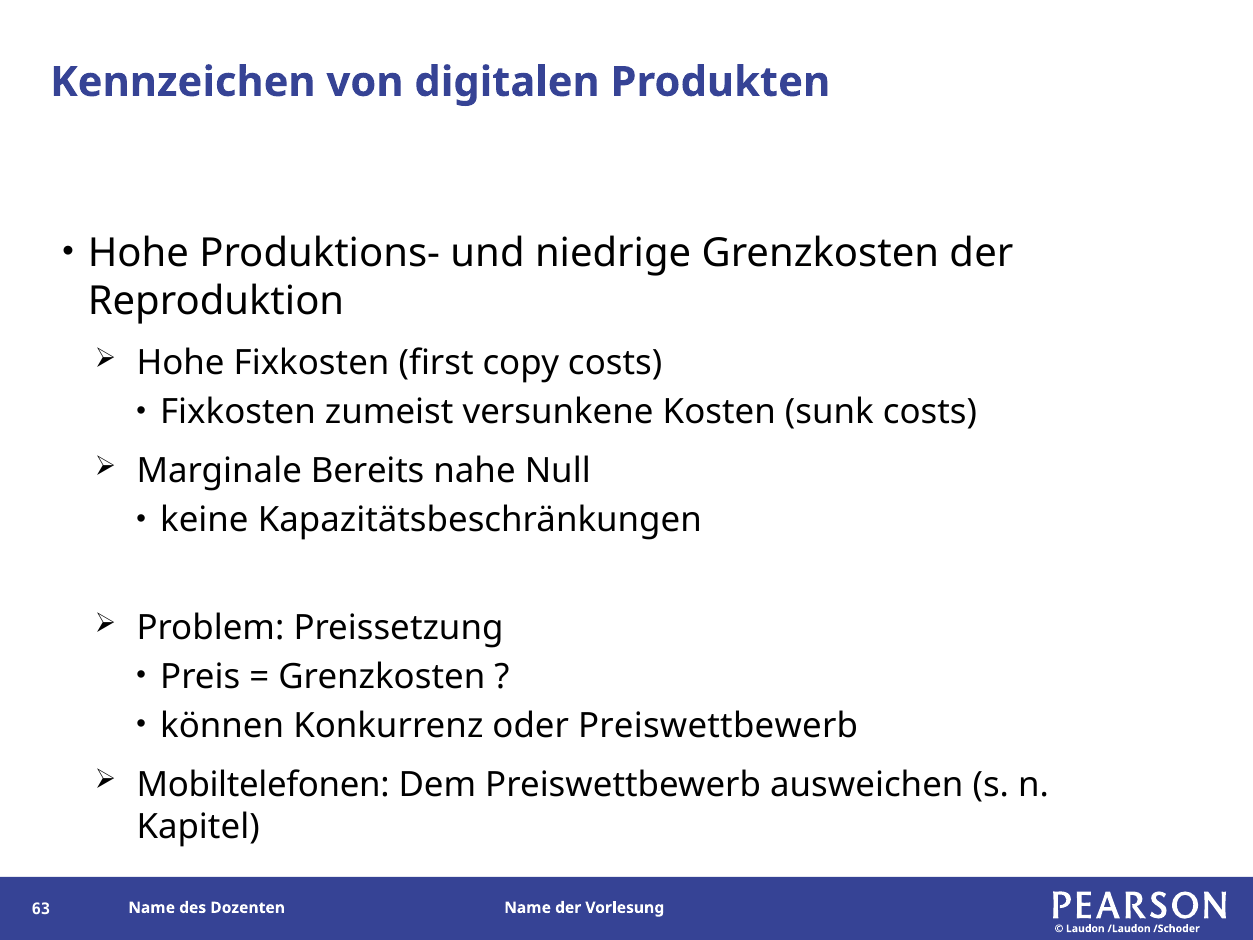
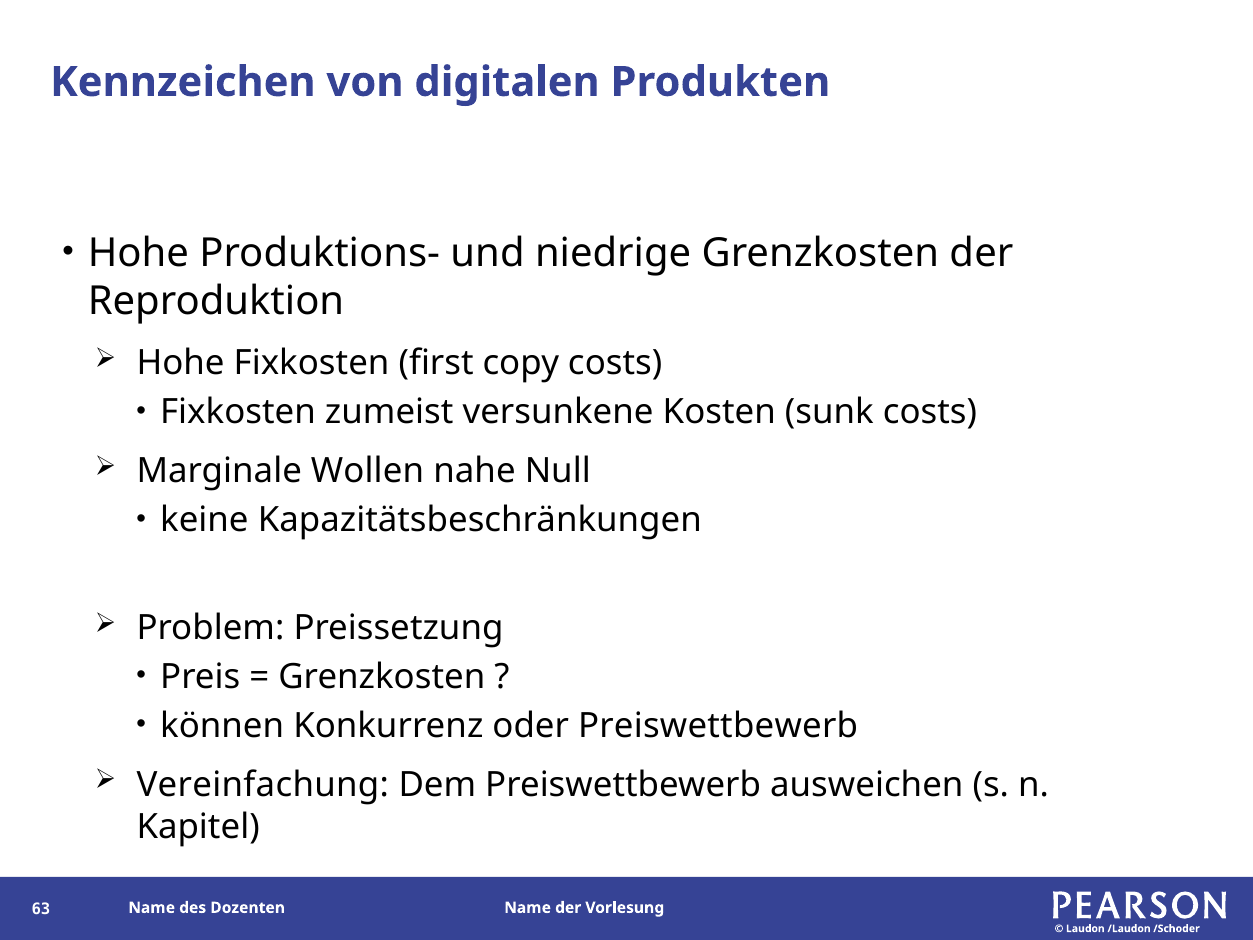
Bereits: Bereits -> Wollen (368, 471)
Mobiltelefonen: Mobiltelefonen -> Vereinfachung (263, 785)
